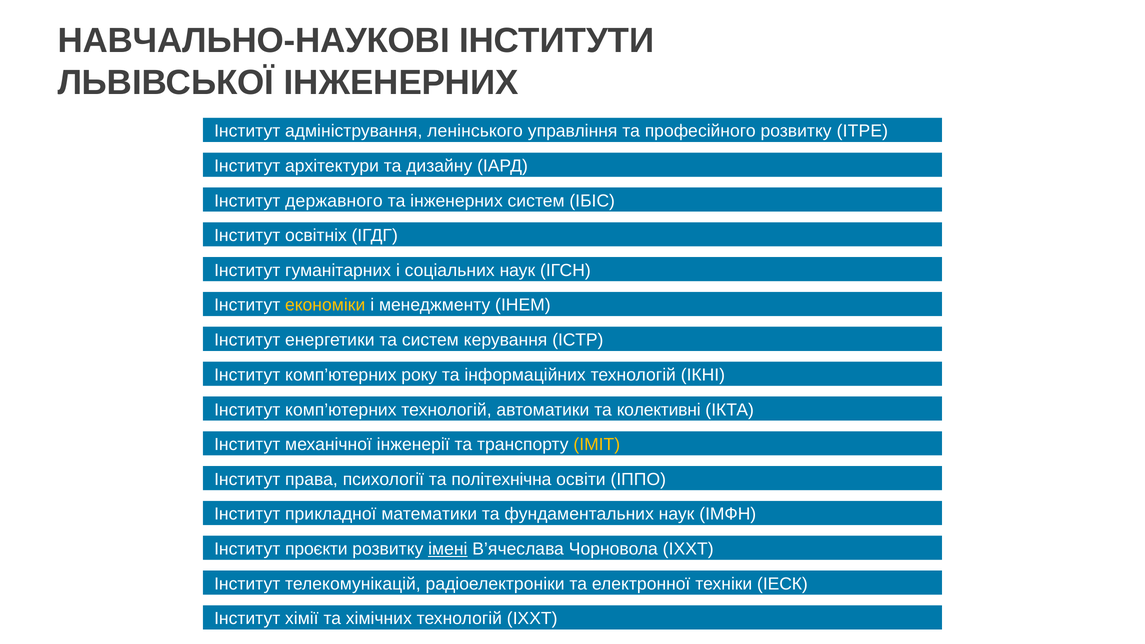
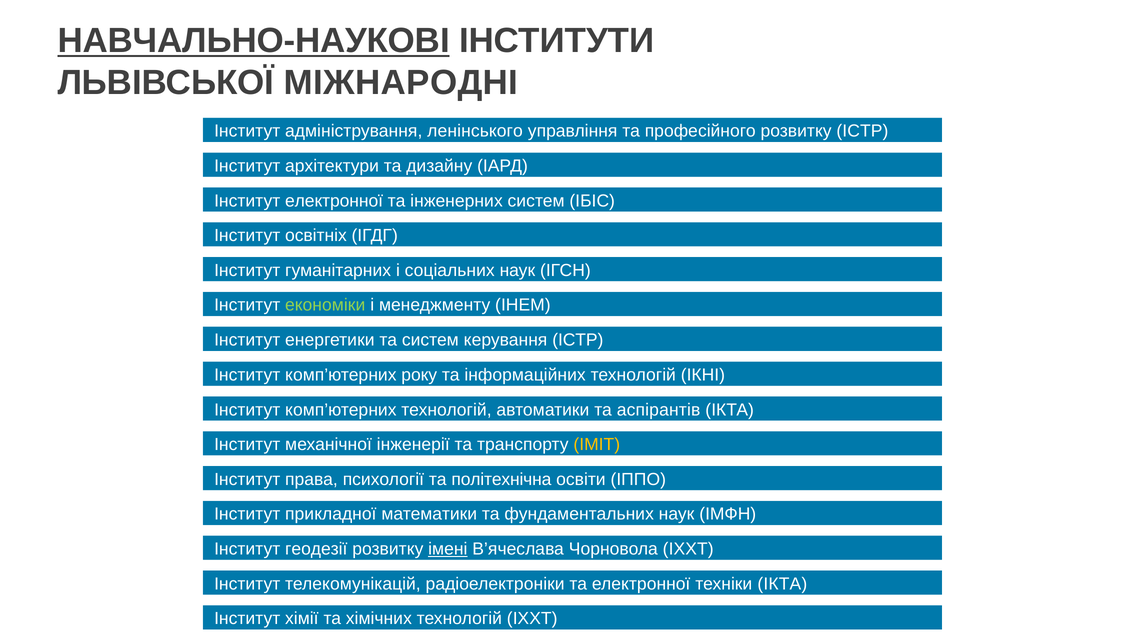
НАВЧАЛЬНО-НАУКОВІ underline: none -> present (254, 41)
ЛЬВІВСЬКОЇ ІНЖЕНЕРНИХ: ІНЖЕНЕРНИХ -> МІЖНАРОДНІ (401, 83)
розвитку ІТРЕ: ІТРЕ -> ІСТР (862, 131)
Інститут державного: державного -> електронної (334, 201)
економіки colour: yellow -> light green (325, 305)
колективні: колективні -> аспірантів (659, 410)
проєкти: проєкти -> геодезії (316, 549)
техніки ІЕСК: ІЕСК -> ІКТА (782, 584)
